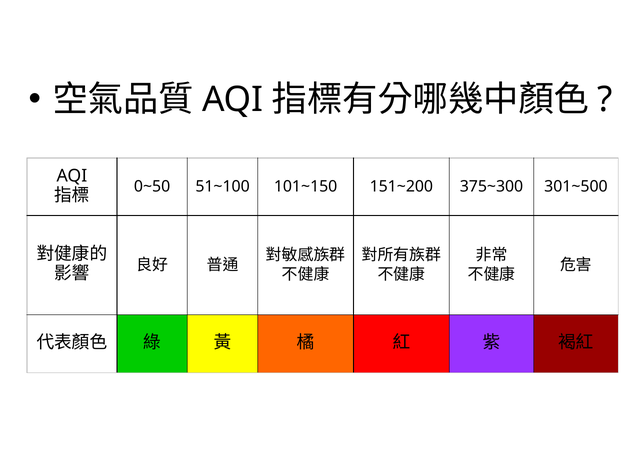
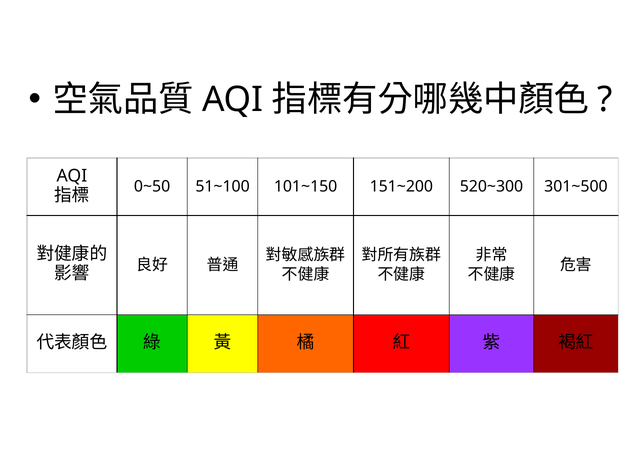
375~300: 375~300 -> 520~300 (491, 187)
